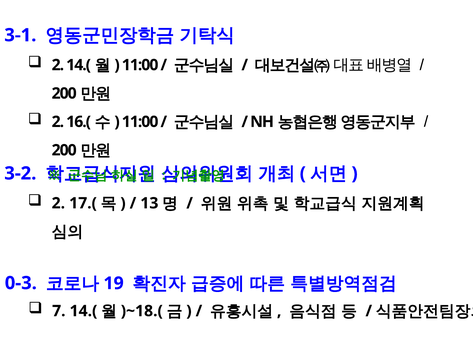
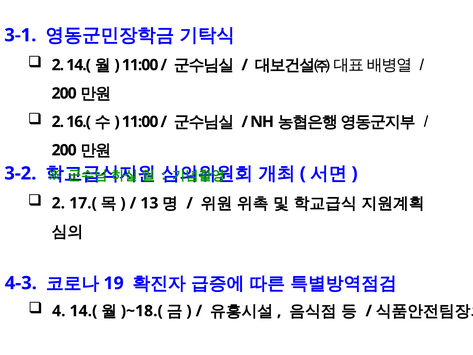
0-3: 0-3 -> 4-3 (21, 283)
7: 7 -> 4 (59, 311)
